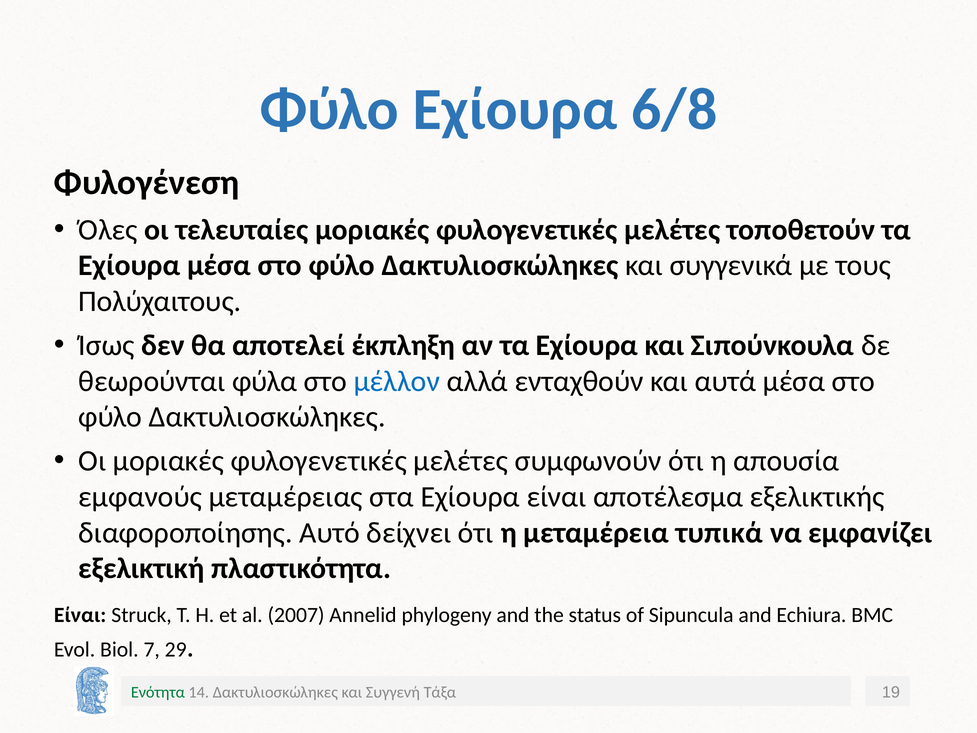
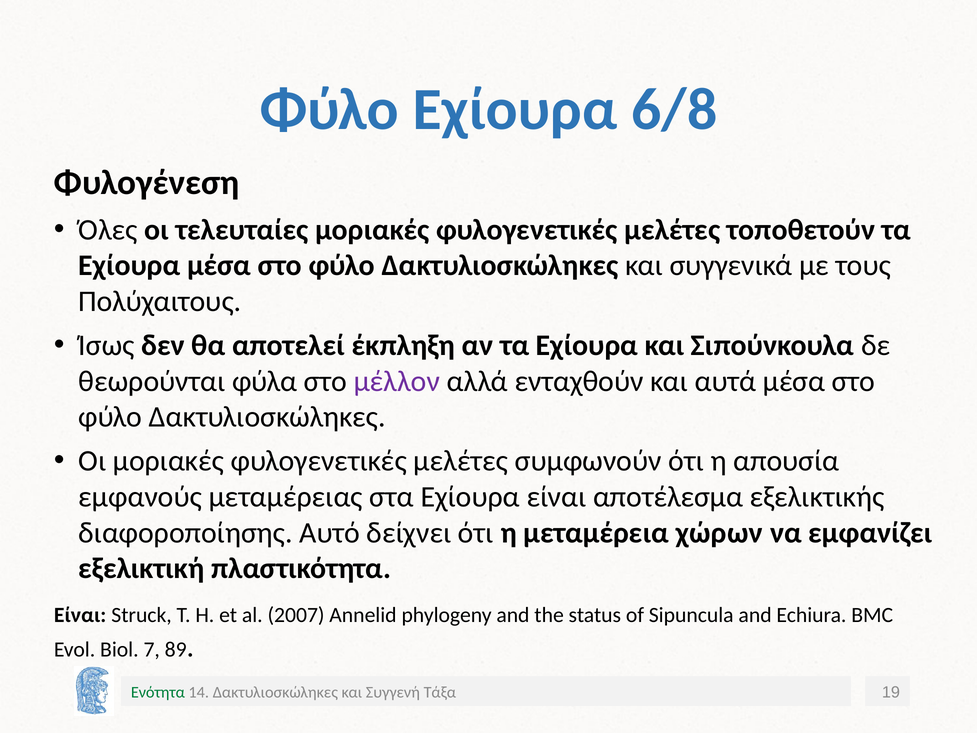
μέλλον colour: blue -> purple (397, 381)
τυπικά: τυπικά -> χώρων (719, 533)
29: 29 -> 89 (176, 649)
